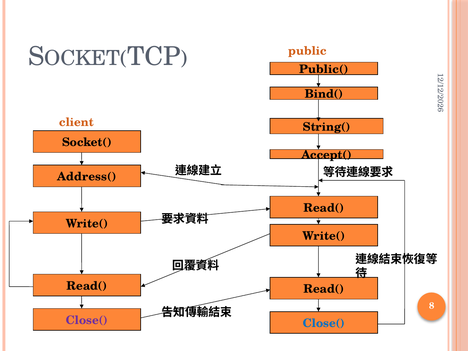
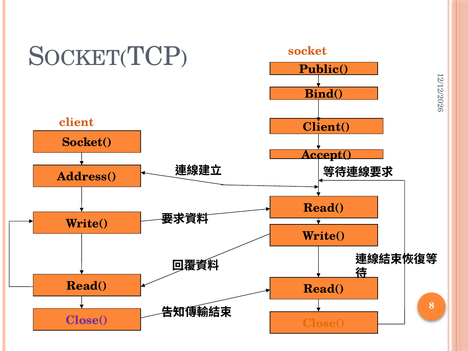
public: public -> socket (308, 51)
String(: String( -> Client( (327, 127)
Close( colour: blue -> orange (324, 323)
